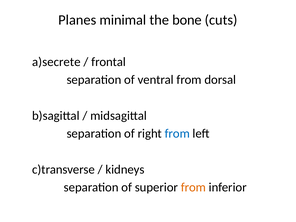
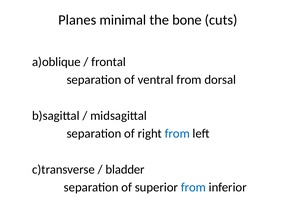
a)secrete: a)secrete -> a)oblique (56, 62)
kidneys: kidneys -> bladder (125, 169)
from colour: orange -> blue (193, 187)
